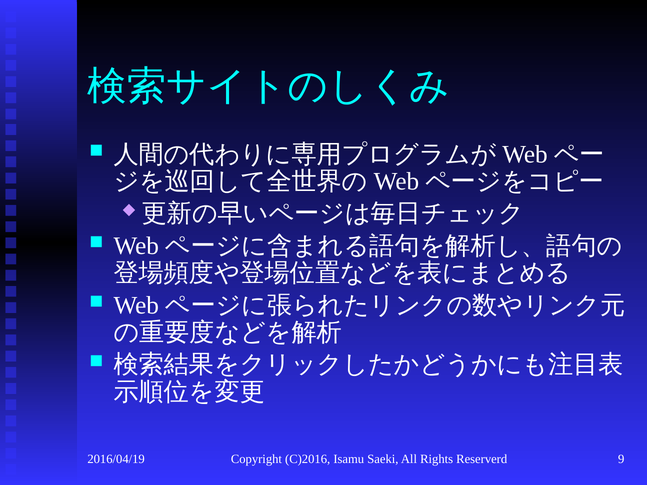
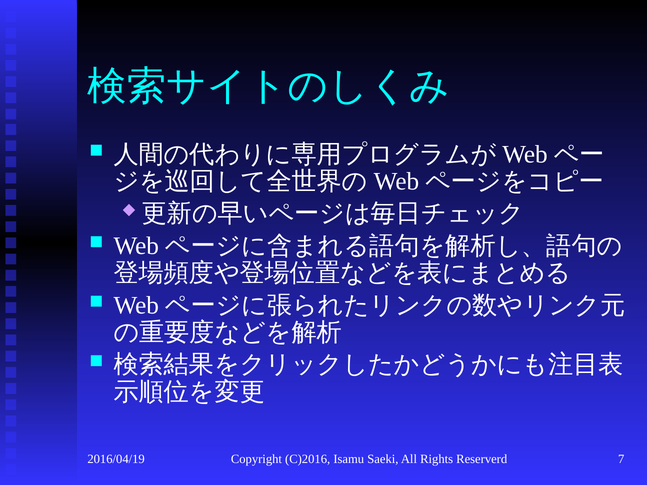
9: 9 -> 7 (621, 459)
